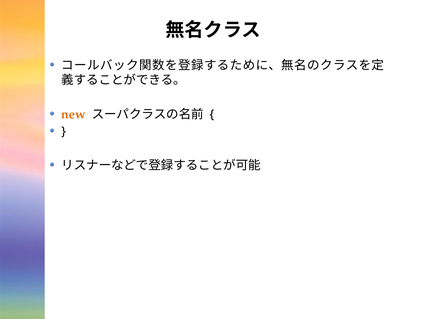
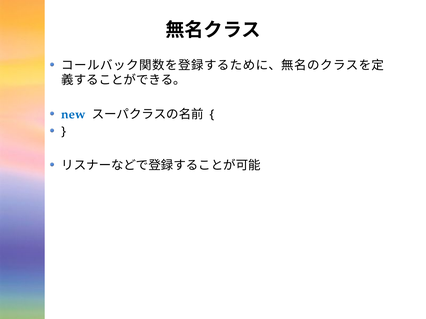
new colour: orange -> blue (73, 114)
